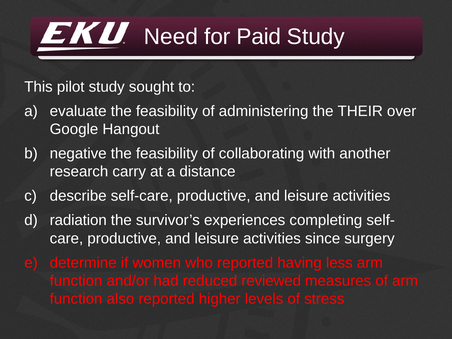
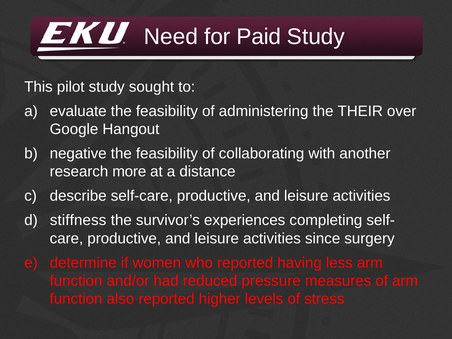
carry: carry -> more (129, 172)
radiation: radiation -> stiffness (78, 220)
reviewed: reviewed -> pressure (271, 281)
